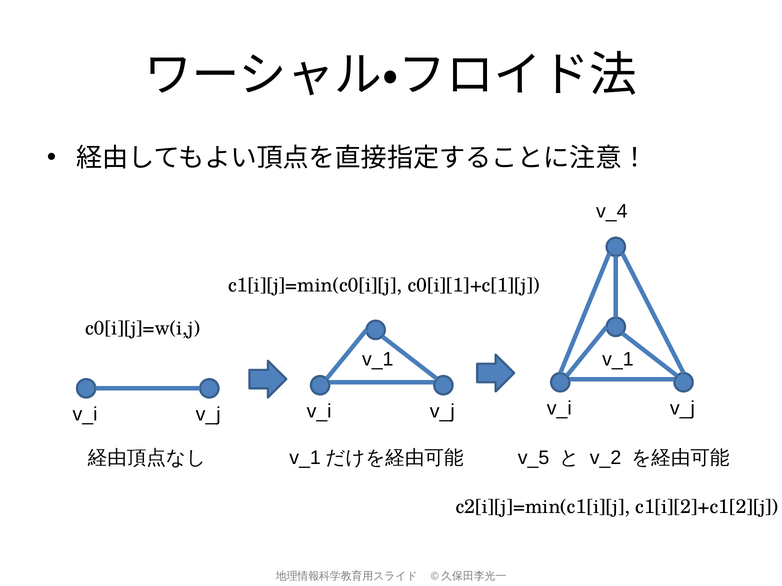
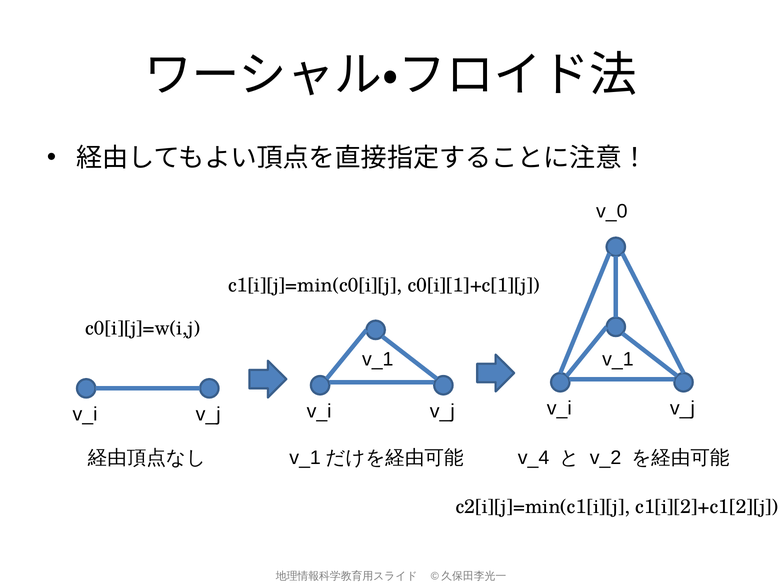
v_4: v_4 -> v_0 (612, 212)
v_5: v_5 -> v_4 (534, 458)
